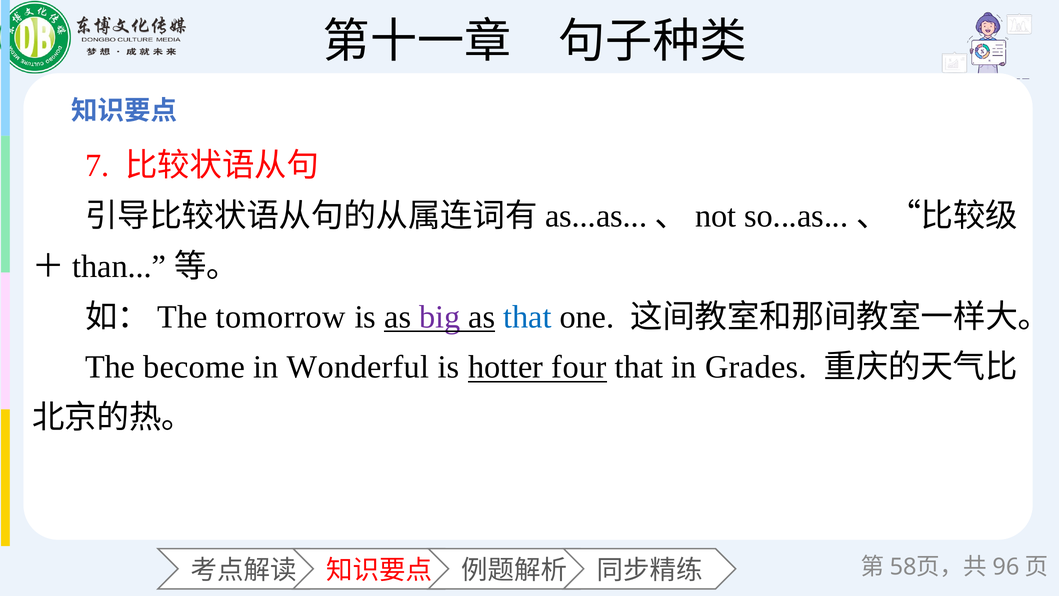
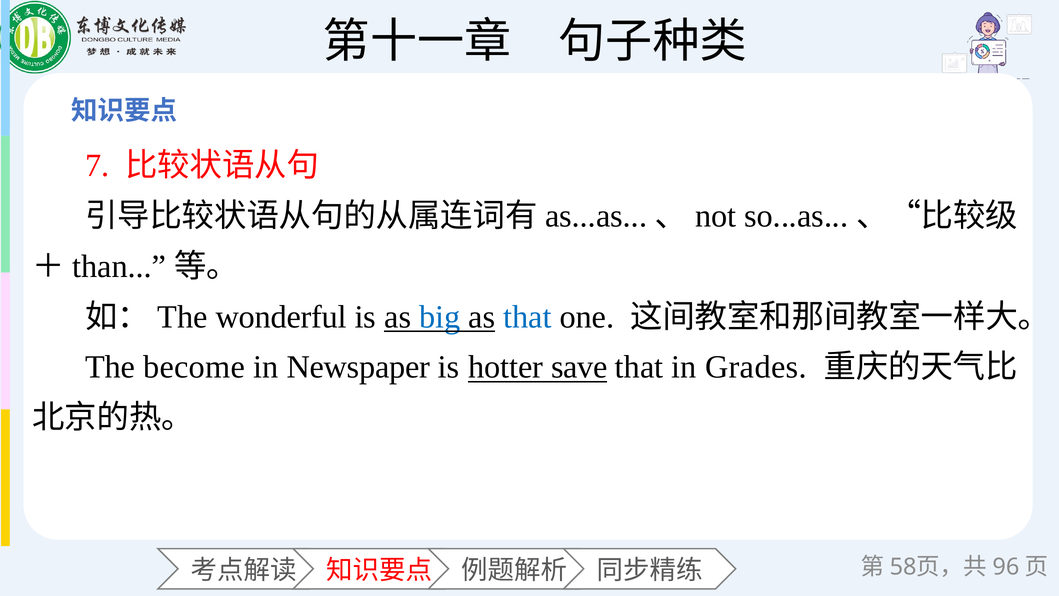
tomorrow: tomorrow -> wonderful (281, 317)
big colour: purple -> blue (440, 317)
Wonderful: Wonderful -> Newspaper (358, 367)
four: four -> save (579, 367)
